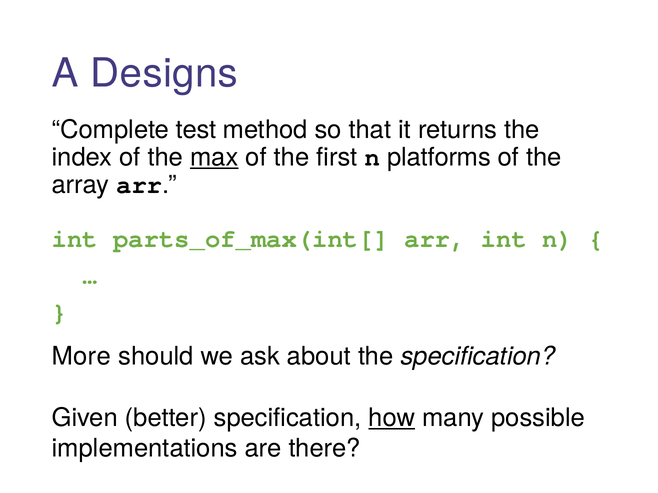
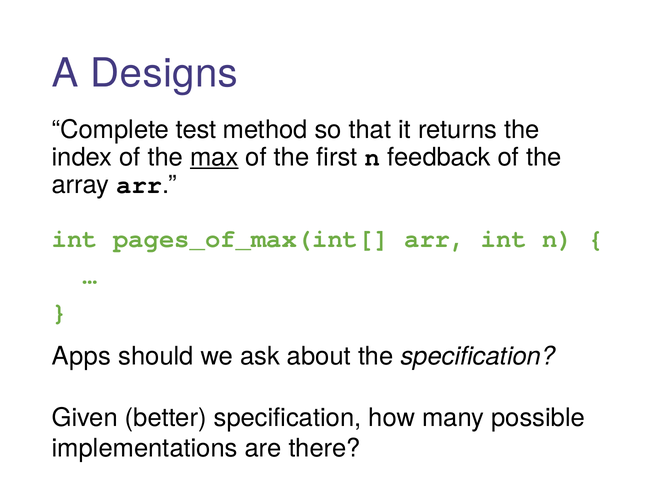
platforms: platforms -> feedback (439, 158)
parts_of_max(int[: parts_of_max(int[ -> pages_of_max(int[ (251, 239)
More: More -> Apps (81, 357)
how underline: present -> none (392, 418)
